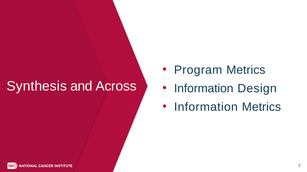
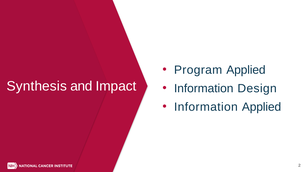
Program Metrics: Metrics -> Applied (246, 70)
Across: Across -> Impact (116, 87)
Information Metrics: Metrics -> Applied (262, 107)
